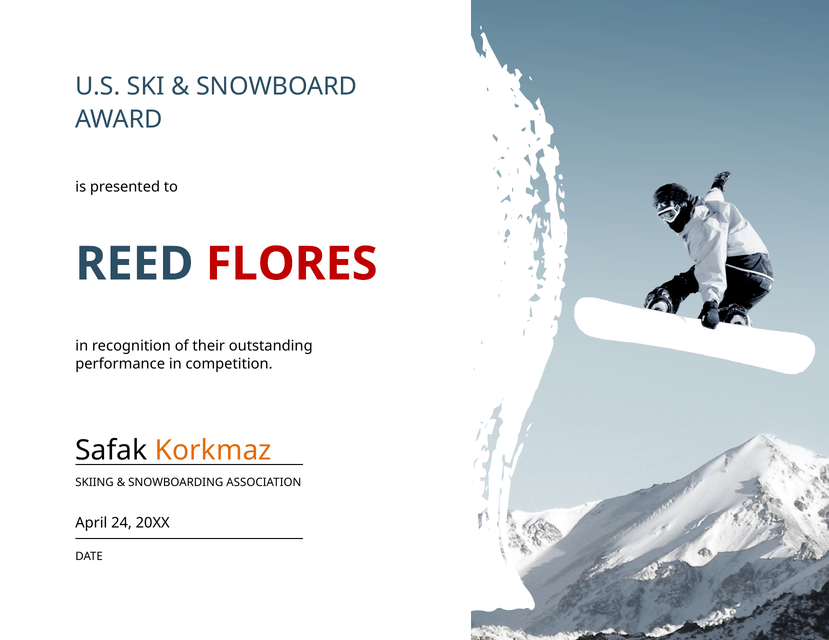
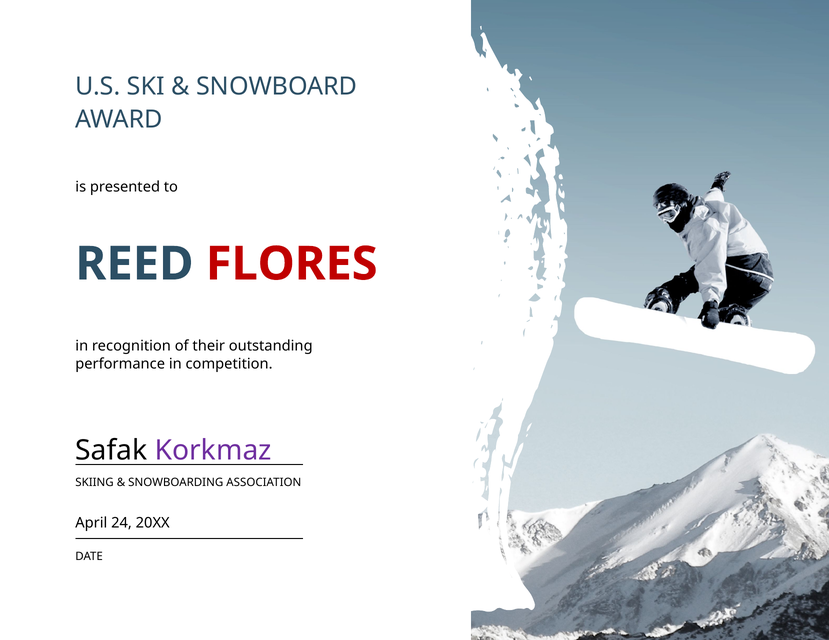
Korkmaz colour: orange -> purple (213, 451)
